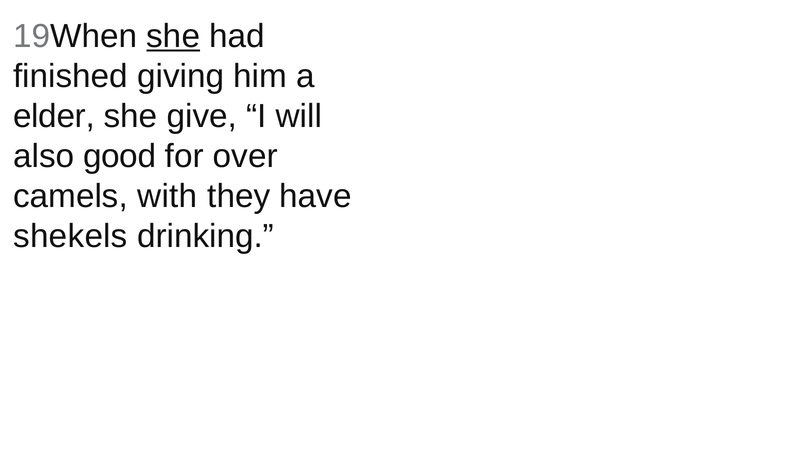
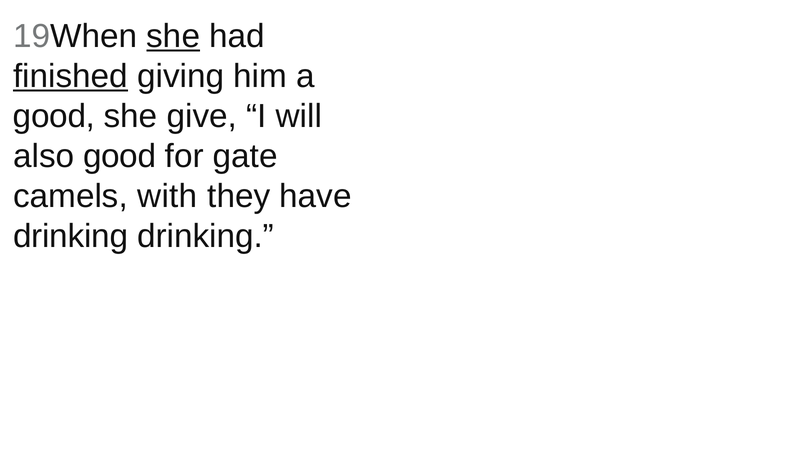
finished underline: none -> present (71, 76)
elder: elder -> good (54, 116)
over: over -> gate (245, 156)
shekels: shekels -> drinking (71, 236)
